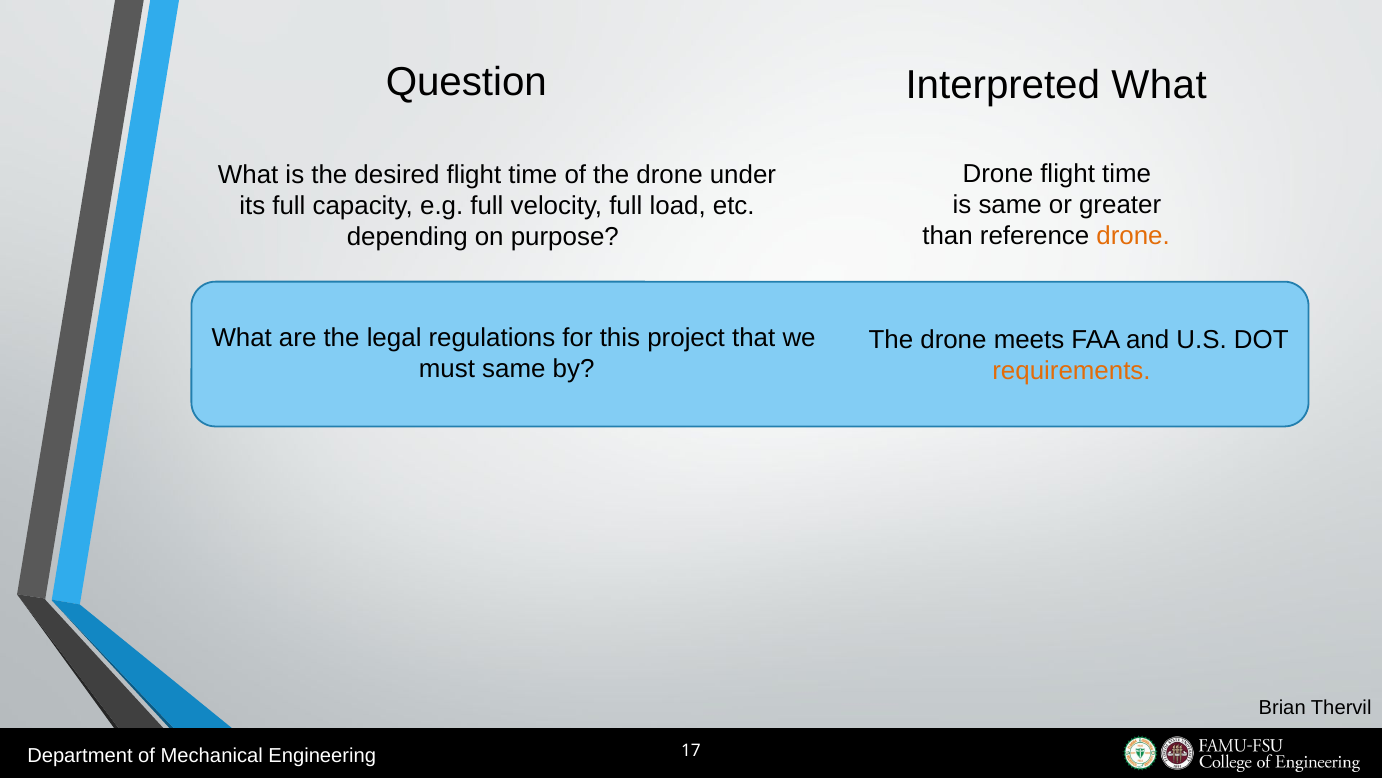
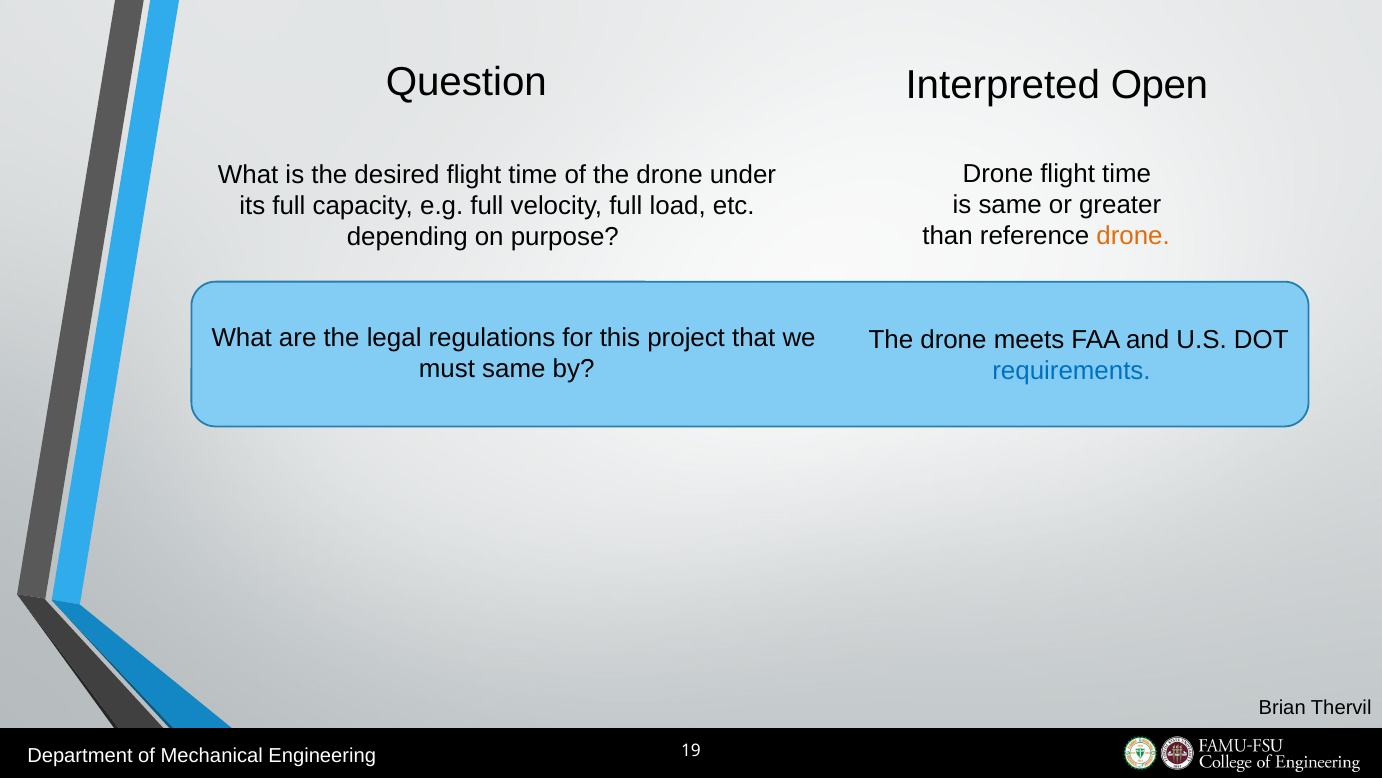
Interpreted What: What -> Open (1159, 85)
requirements colour: orange -> blue (1071, 371)
17: 17 -> 19 (691, 750)
